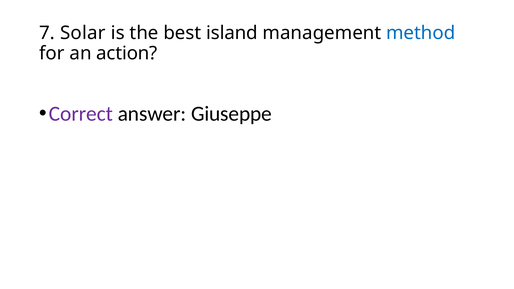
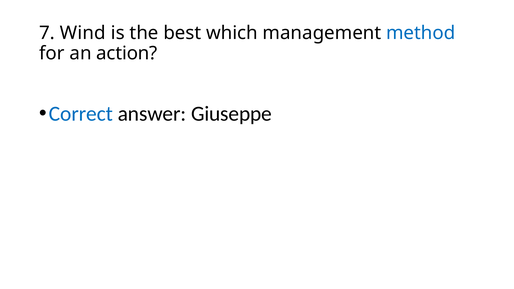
Solar: Solar -> Wind (83, 33)
island: island -> which (232, 33)
Correct colour: purple -> blue (81, 114)
